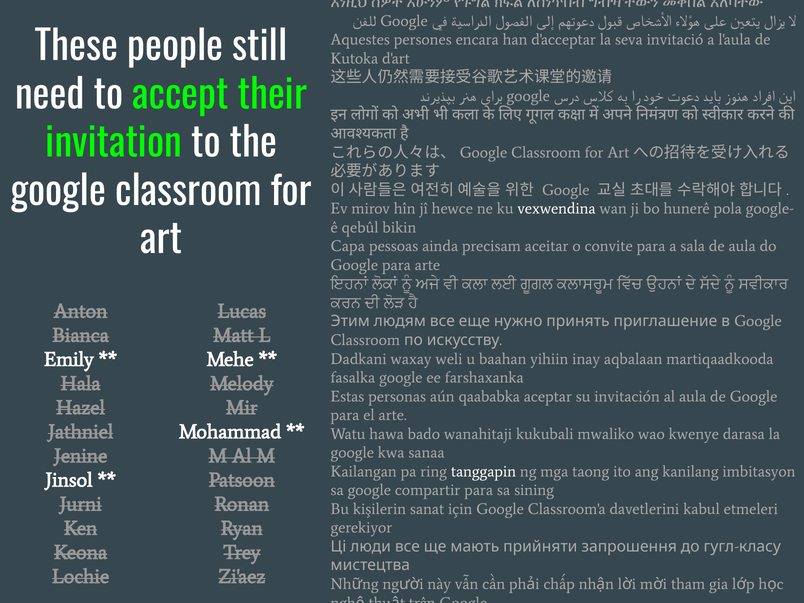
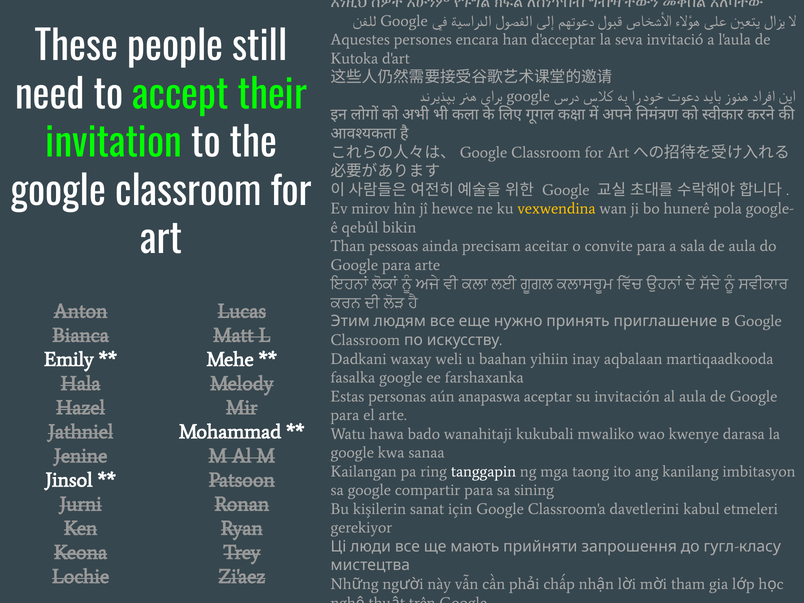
vexwendina colour: white -> yellow (557, 209)
Capa: Capa -> Than (348, 246)
qaababka: qaababka -> anapaswa (489, 396)
